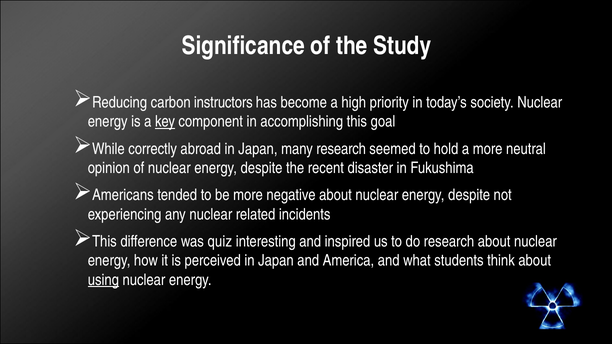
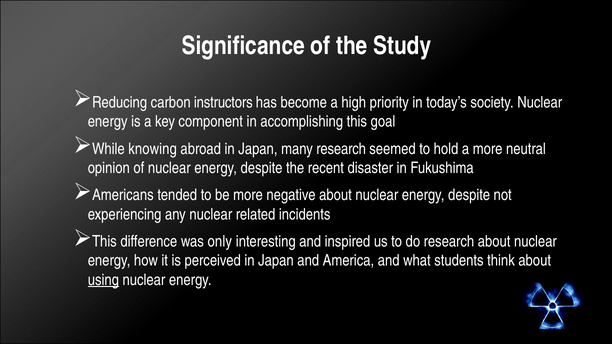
key underline: present -> none (165, 122)
correctly: correctly -> knowing (153, 149)
quiz: quiz -> only (220, 242)
